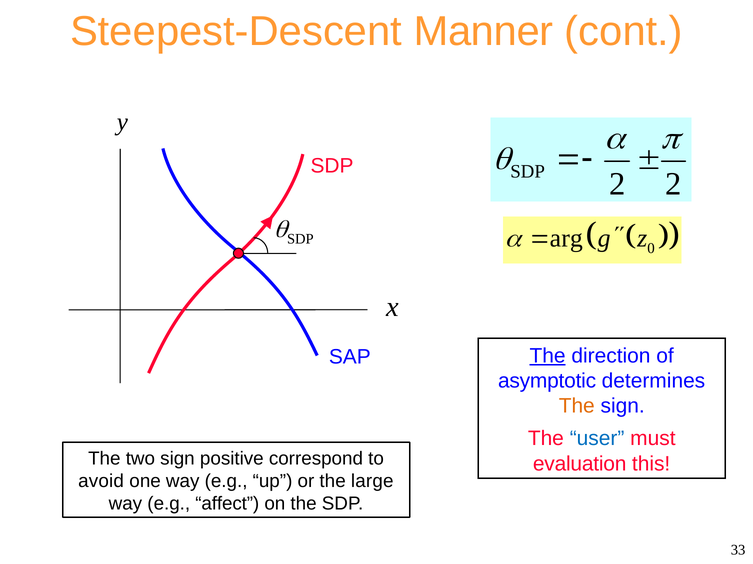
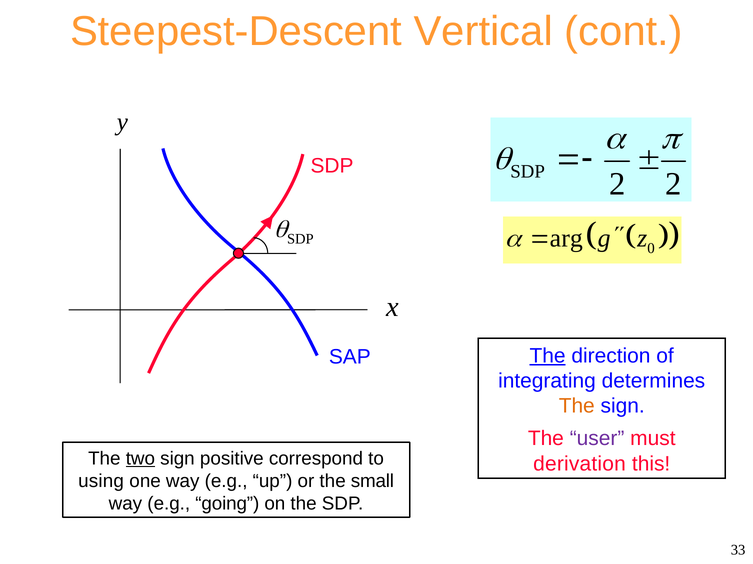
Manner: Manner -> Vertical (483, 32)
asymptotic: asymptotic -> integrating (547, 381)
user colour: blue -> purple (597, 439)
two underline: none -> present (140, 459)
evaluation: evaluation -> derivation (579, 464)
avoid: avoid -> using (101, 482)
large: large -> small (372, 482)
affect: affect -> going (227, 504)
